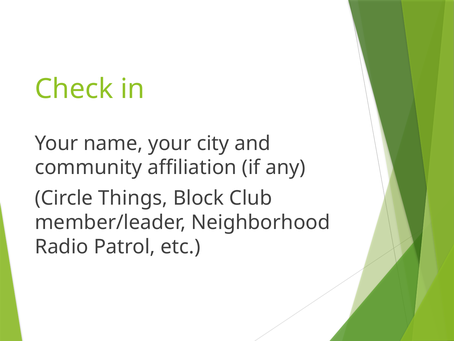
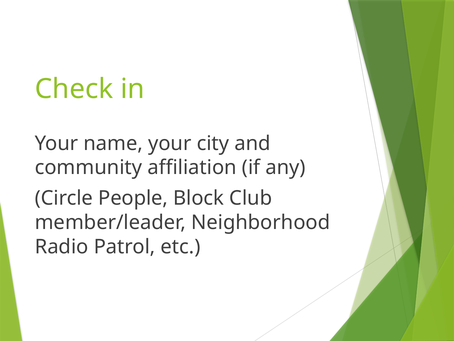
Things: Things -> People (133, 198)
